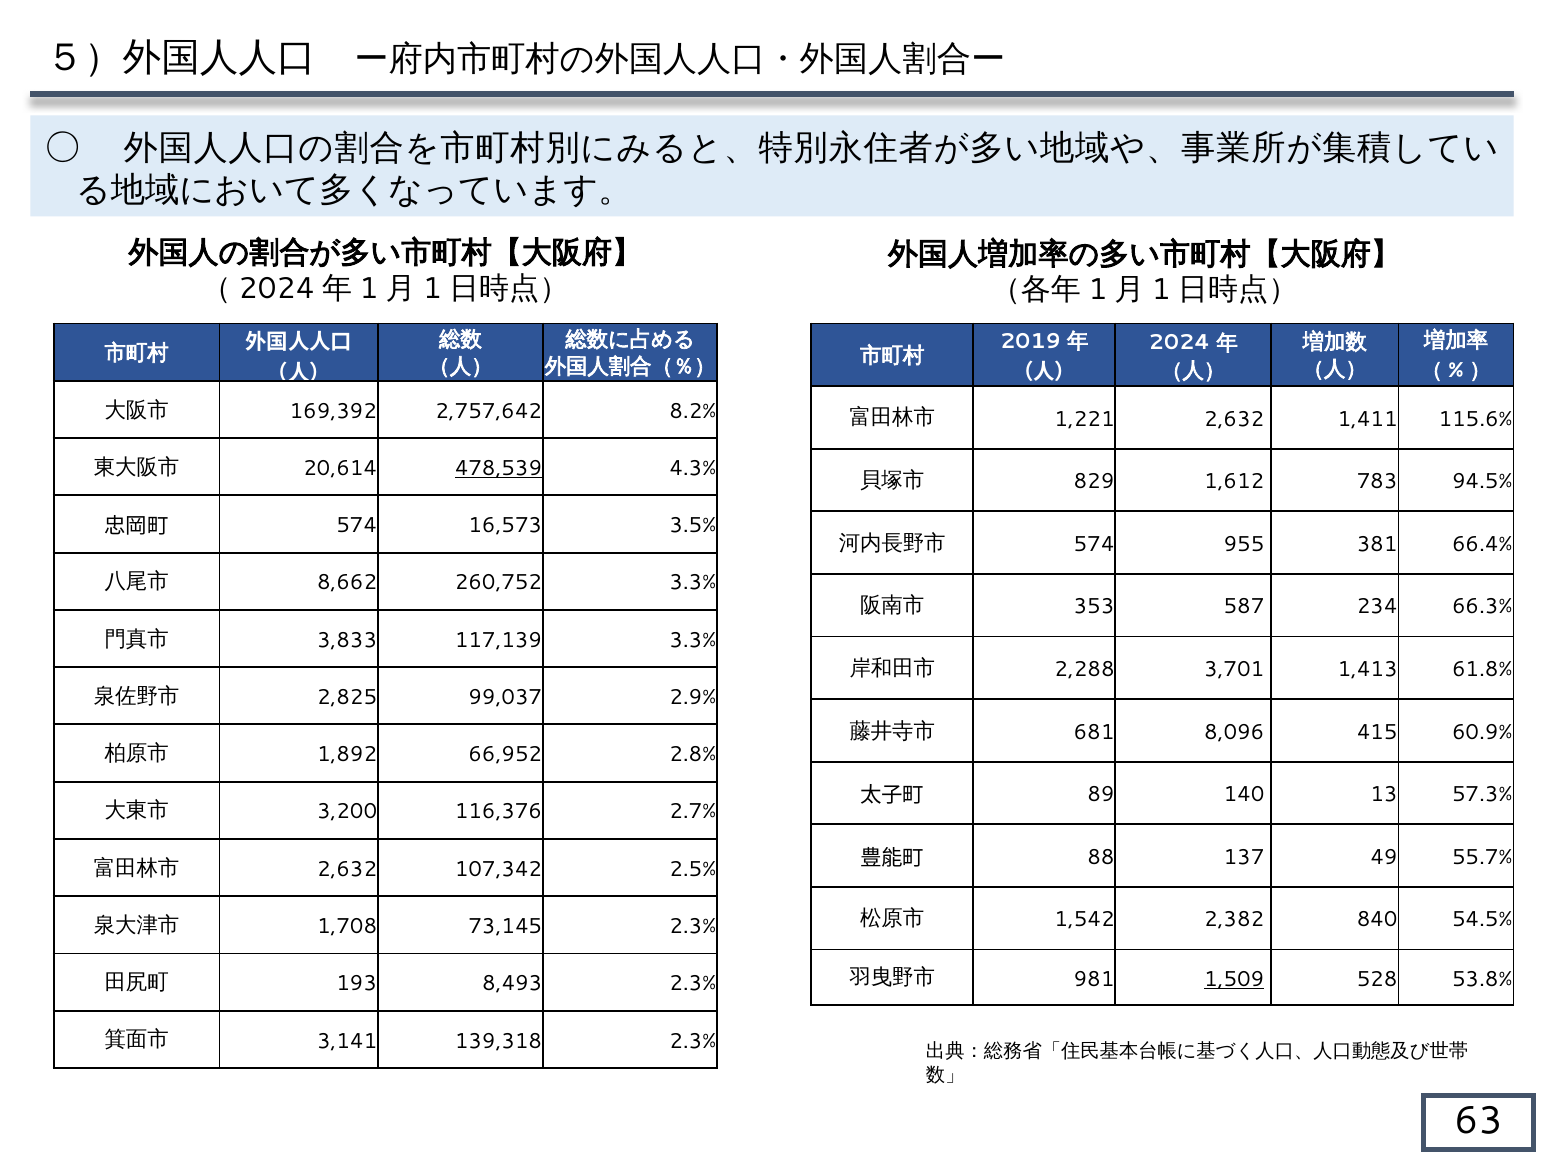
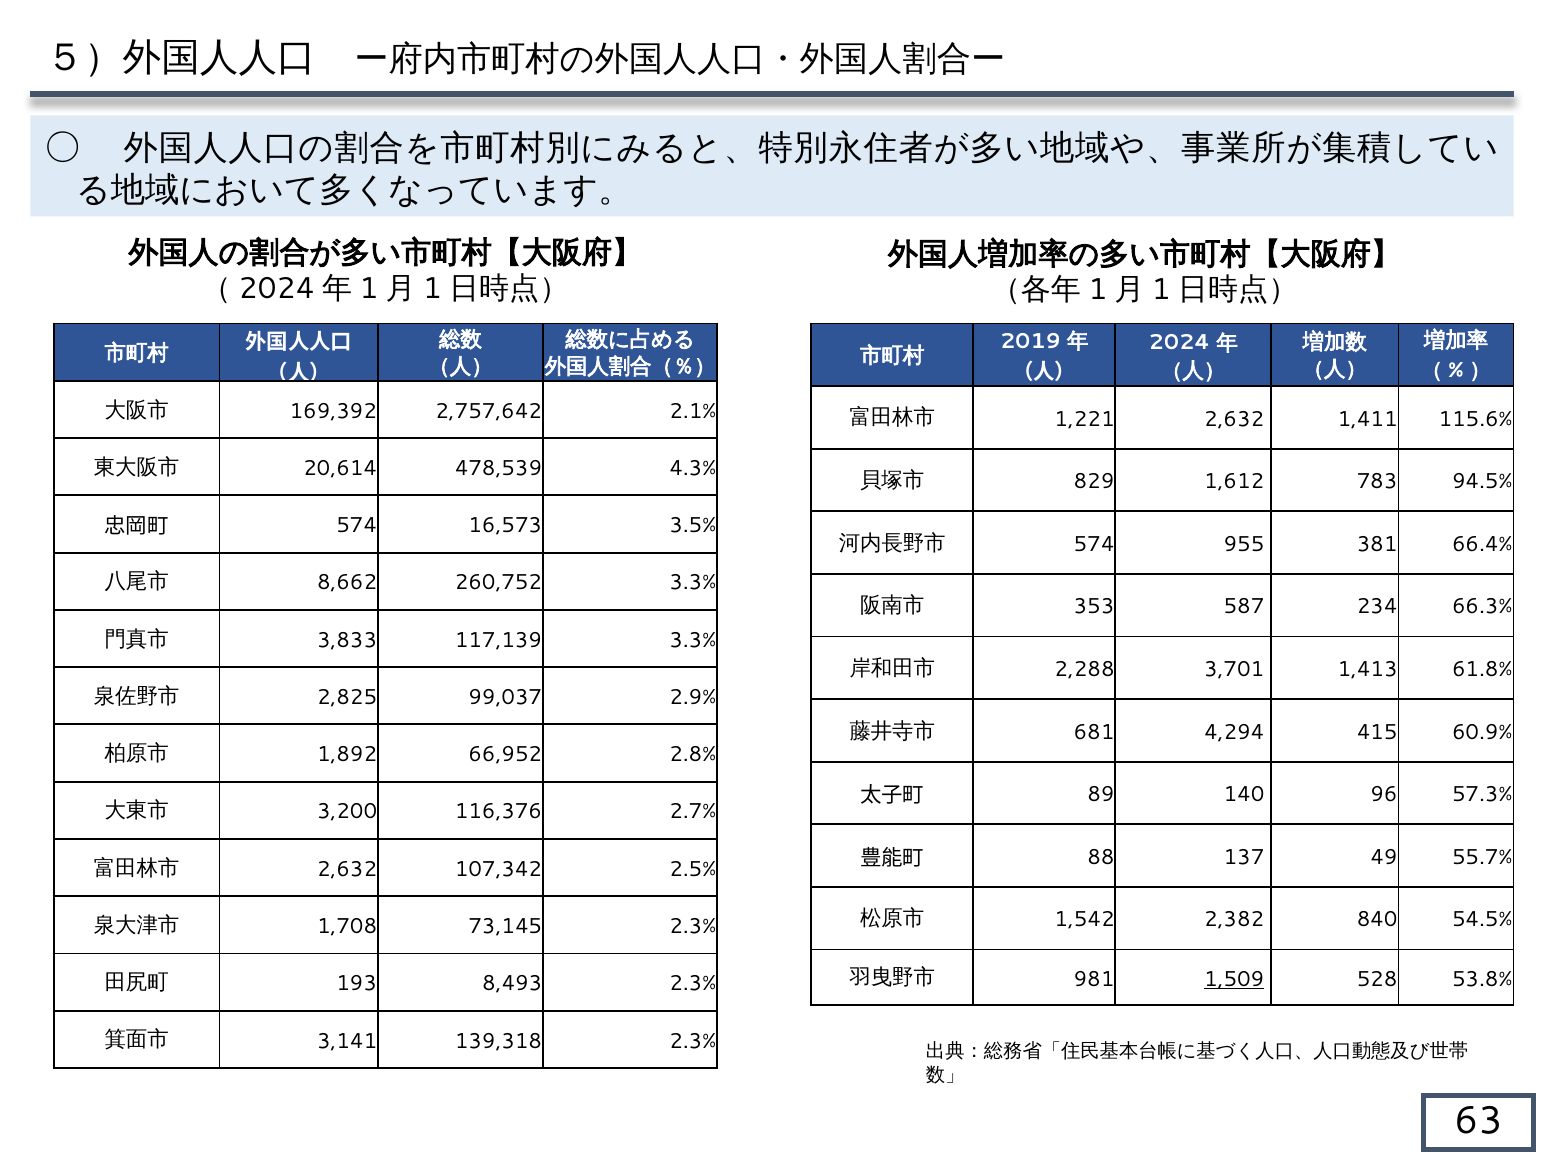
8.2%: 8.2% -> 2.1% (693, 411)
478,539 underline: present -> none (499, 468)
8,096: 8,096 -> 4,294 (1234, 732)
13: 13 -> 96 (1384, 795)
